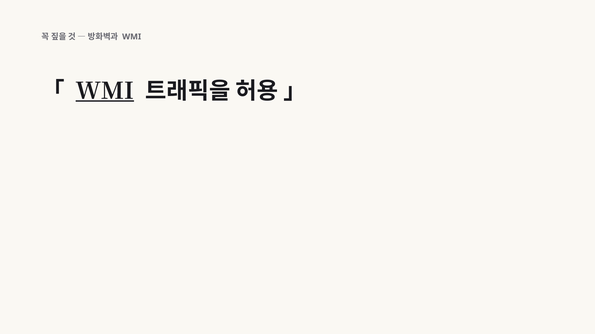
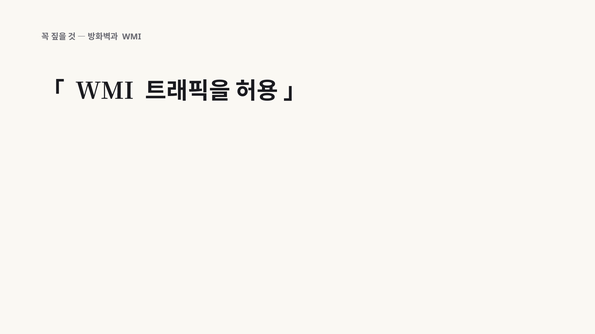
WMI underline: present -> none (105, 91)
